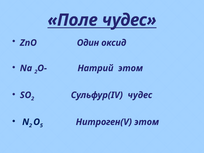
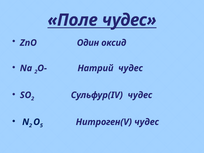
Натрий этом: этом -> чудес (131, 68)
Нитроген(V этом: этом -> чудес (147, 122)
